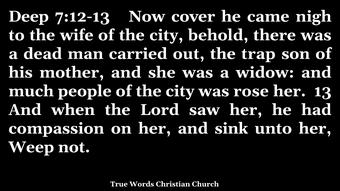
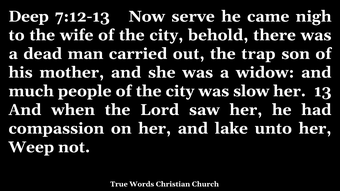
cover: cover -> serve (193, 16)
rose: rose -> slow (251, 91)
sink: sink -> lake (231, 129)
